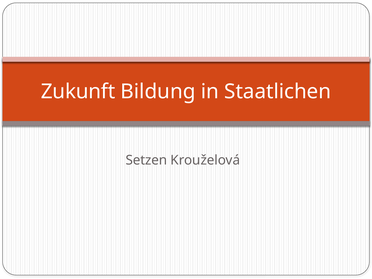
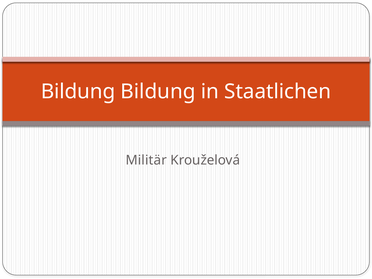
Zukunft: Zukunft -> Bildung (78, 92)
Setzen: Setzen -> Militär (146, 160)
